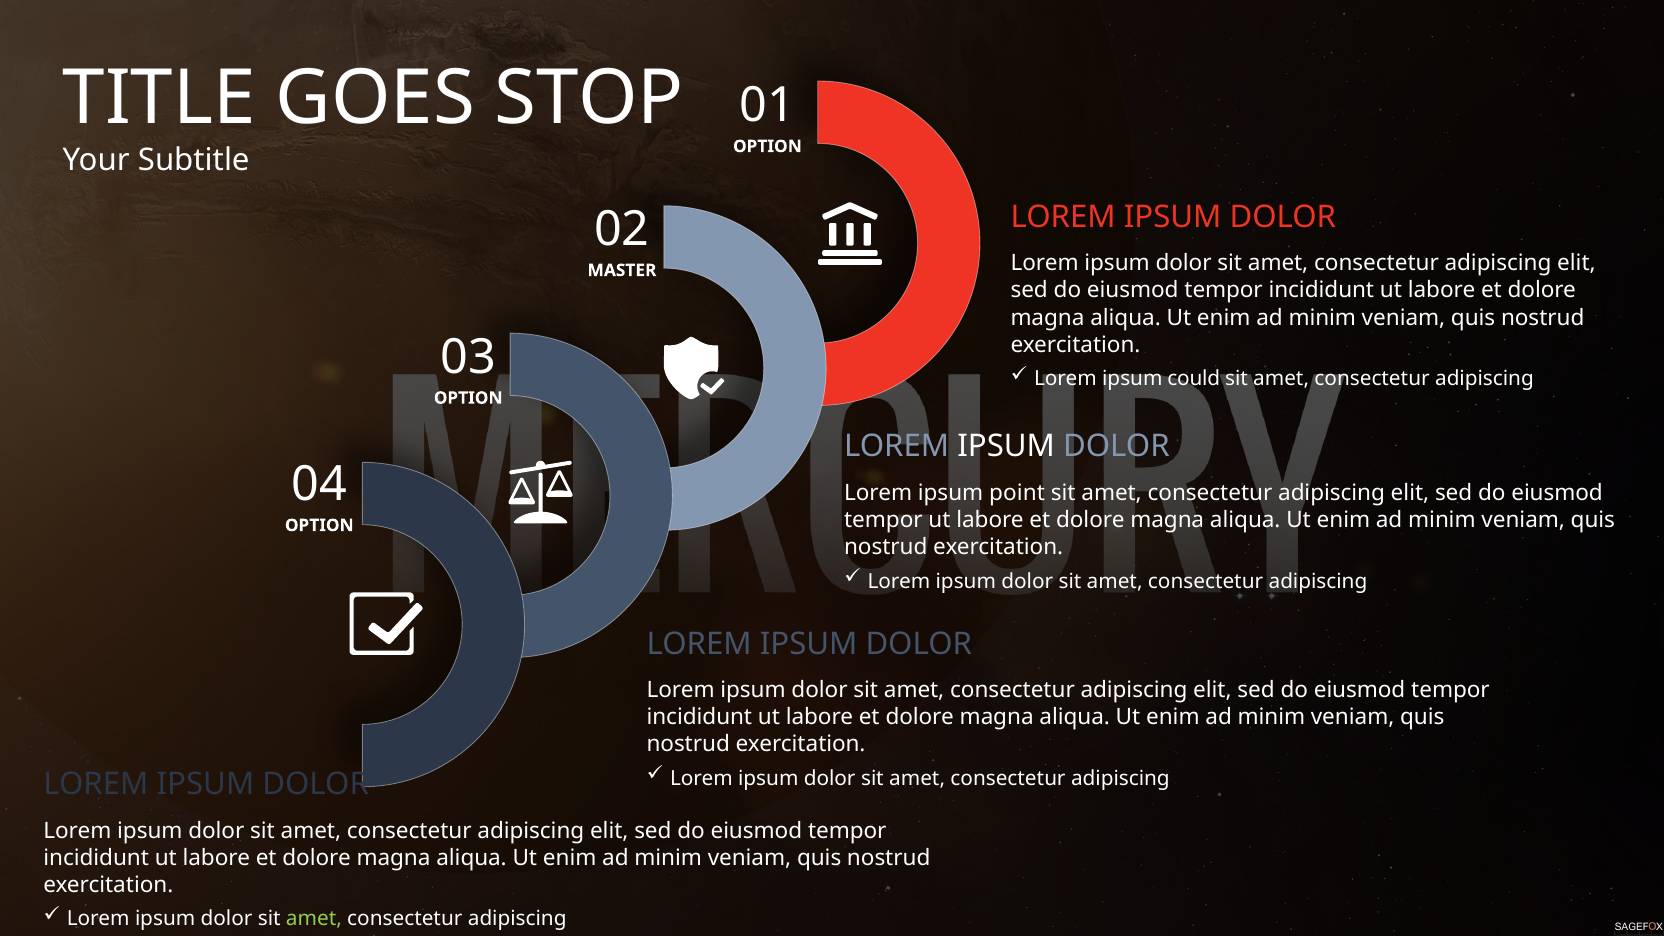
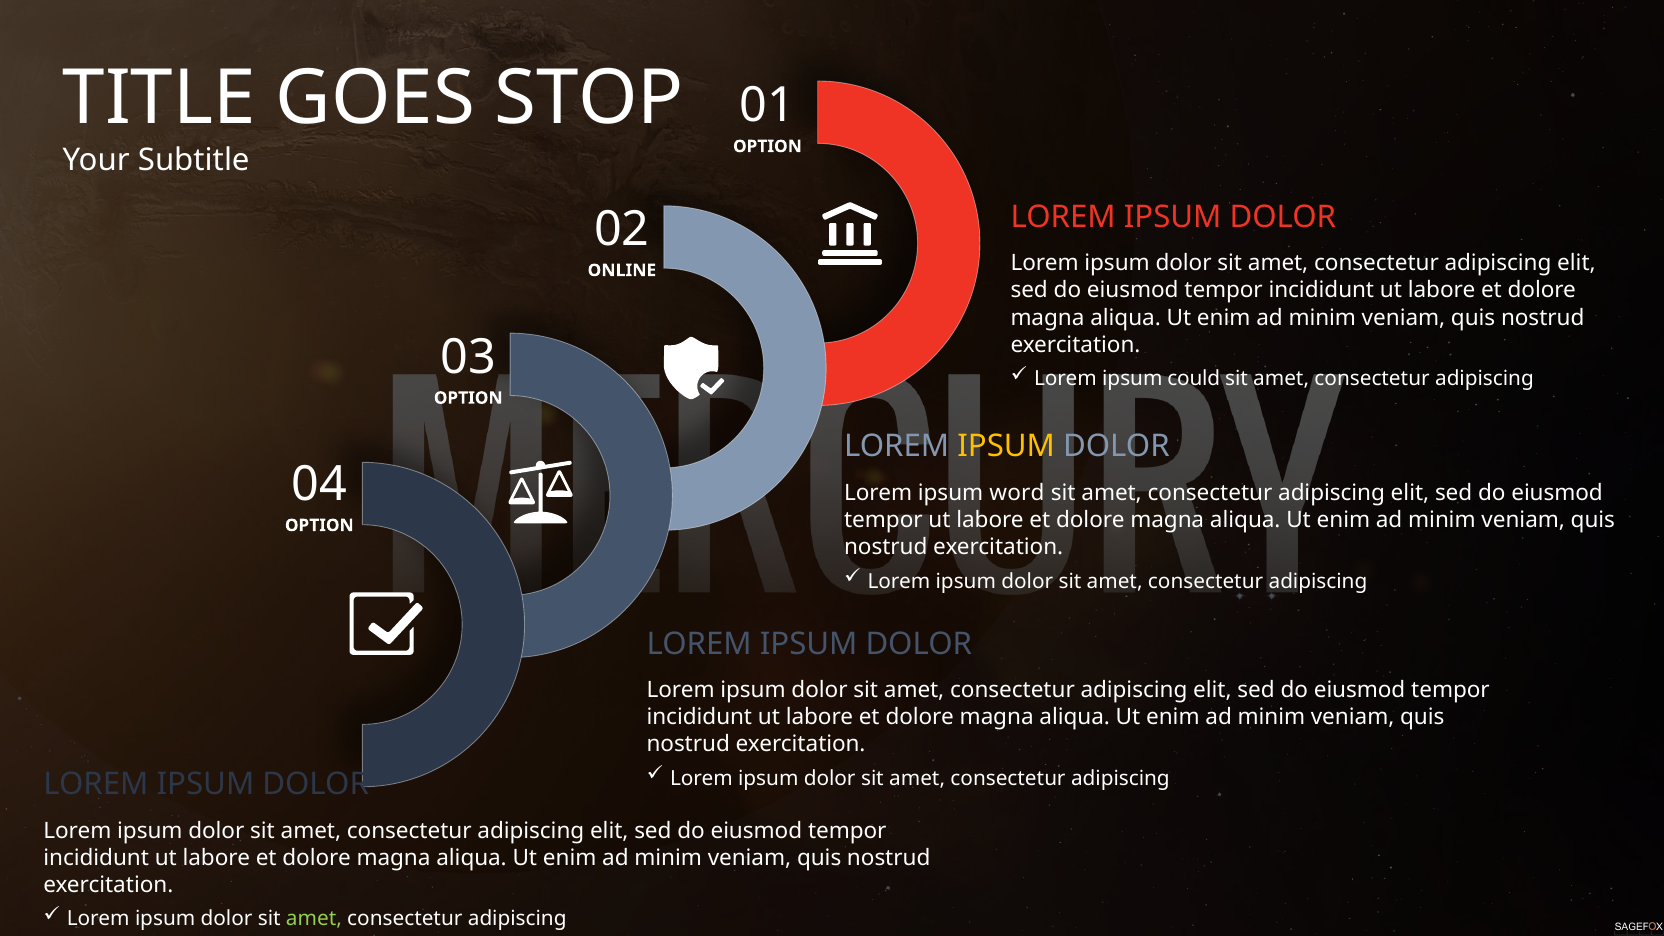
MASTER: MASTER -> ONLINE (622, 270)
IPSUM colour: white -> yellow (1006, 447)
point: point -> word (1017, 493)
